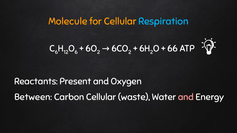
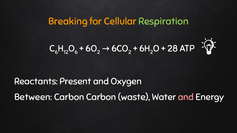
Molecule: Molecule -> Breaking (68, 21)
Respiration colour: light blue -> light green (164, 21)
66: 66 -> 28 (173, 49)
Carbon Cellular: Cellular -> Carbon (101, 97)
